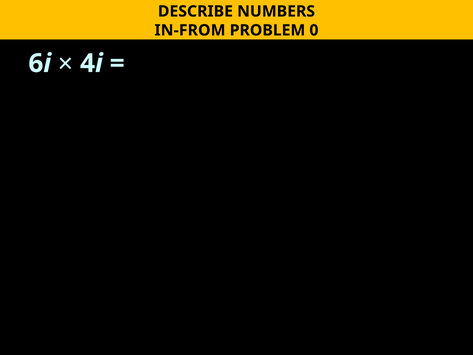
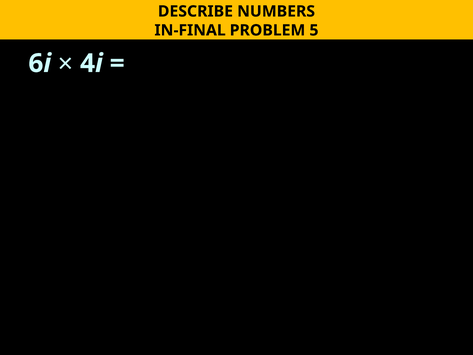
IN-FROM: IN-FROM -> IN-FINAL (190, 30)
0: 0 -> 5 (314, 30)
